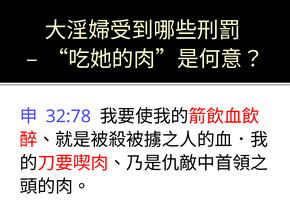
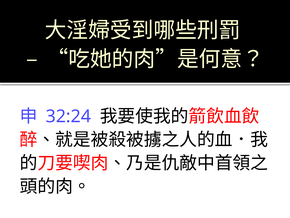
32:78: 32:78 -> 32:24 (68, 116)
